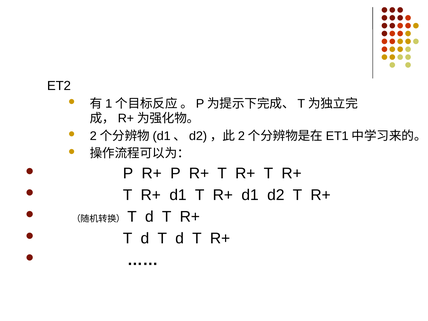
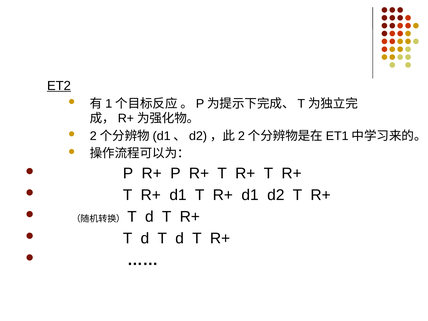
ET2 underline: none -> present (59, 86)
